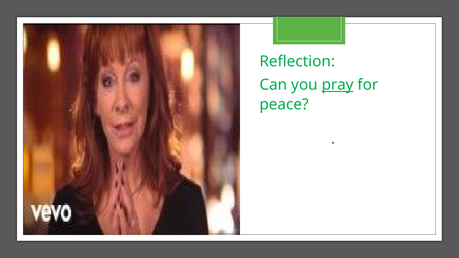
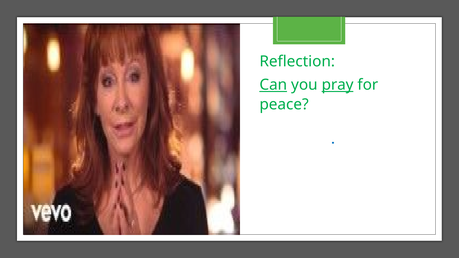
Can underline: none -> present (273, 85)
